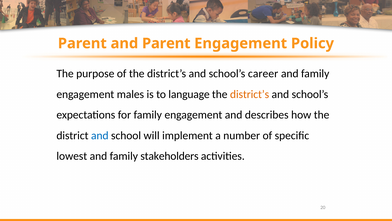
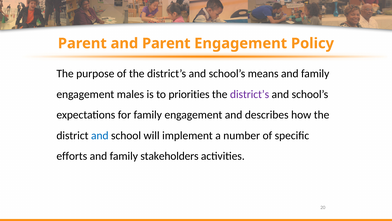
career: career -> means (263, 73)
language: language -> priorities (189, 94)
district’s colour: orange -> purple (250, 94)
lowest: lowest -> efforts (72, 156)
